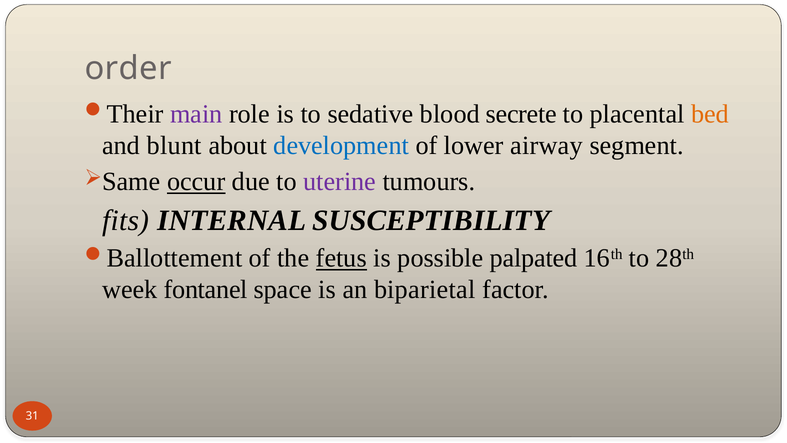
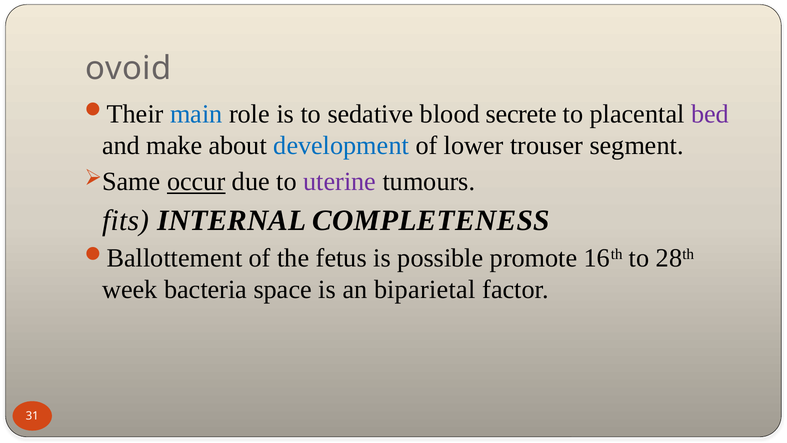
order: order -> ovoid (128, 68)
main colour: purple -> blue (196, 114)
bed colour: orange -> purple (710, 114)
blunt: blunt -> make (174, 145)
airway: airway -> trouser (547, 145)
SUSCEPTIBILITY: SUSCEPTIBILITY -> COMPLETENESS (431, 220)
fetus underline: present -> none (341, 258)
palpated: palpated -> promote (534, 258)
fontanel: fontanel -> bacteria (206, 290)
